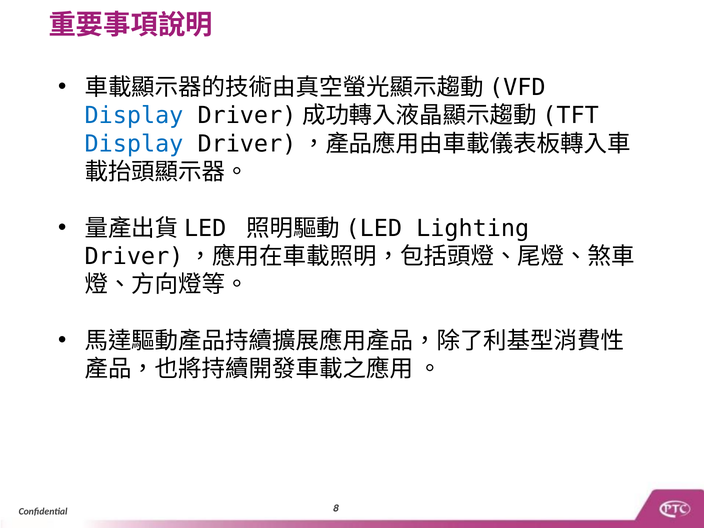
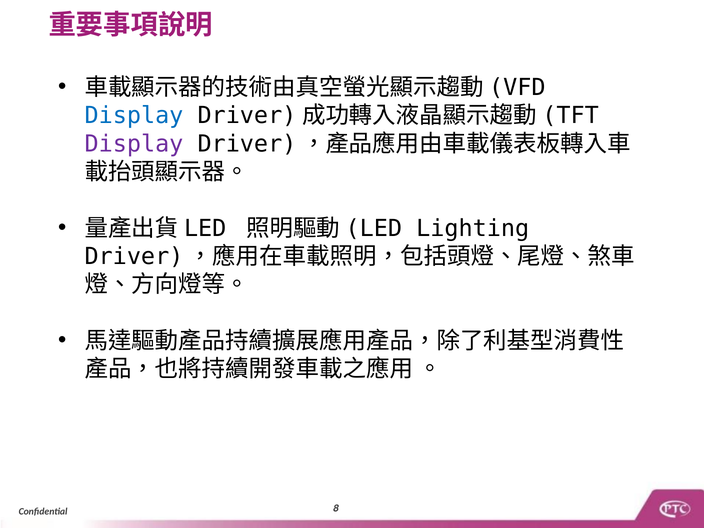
Display colour: blue -> purple (134, 144)
